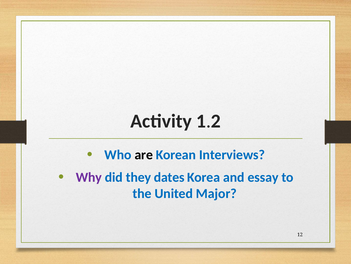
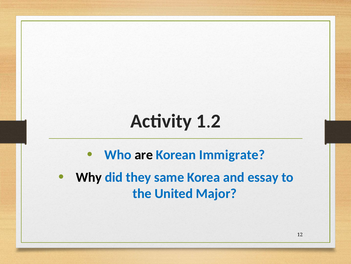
Interviews: Interviews -> Immigrate (232, 155)
Why colour: purple -> black (89, 177)
dates: dates -> same (169, 177)
